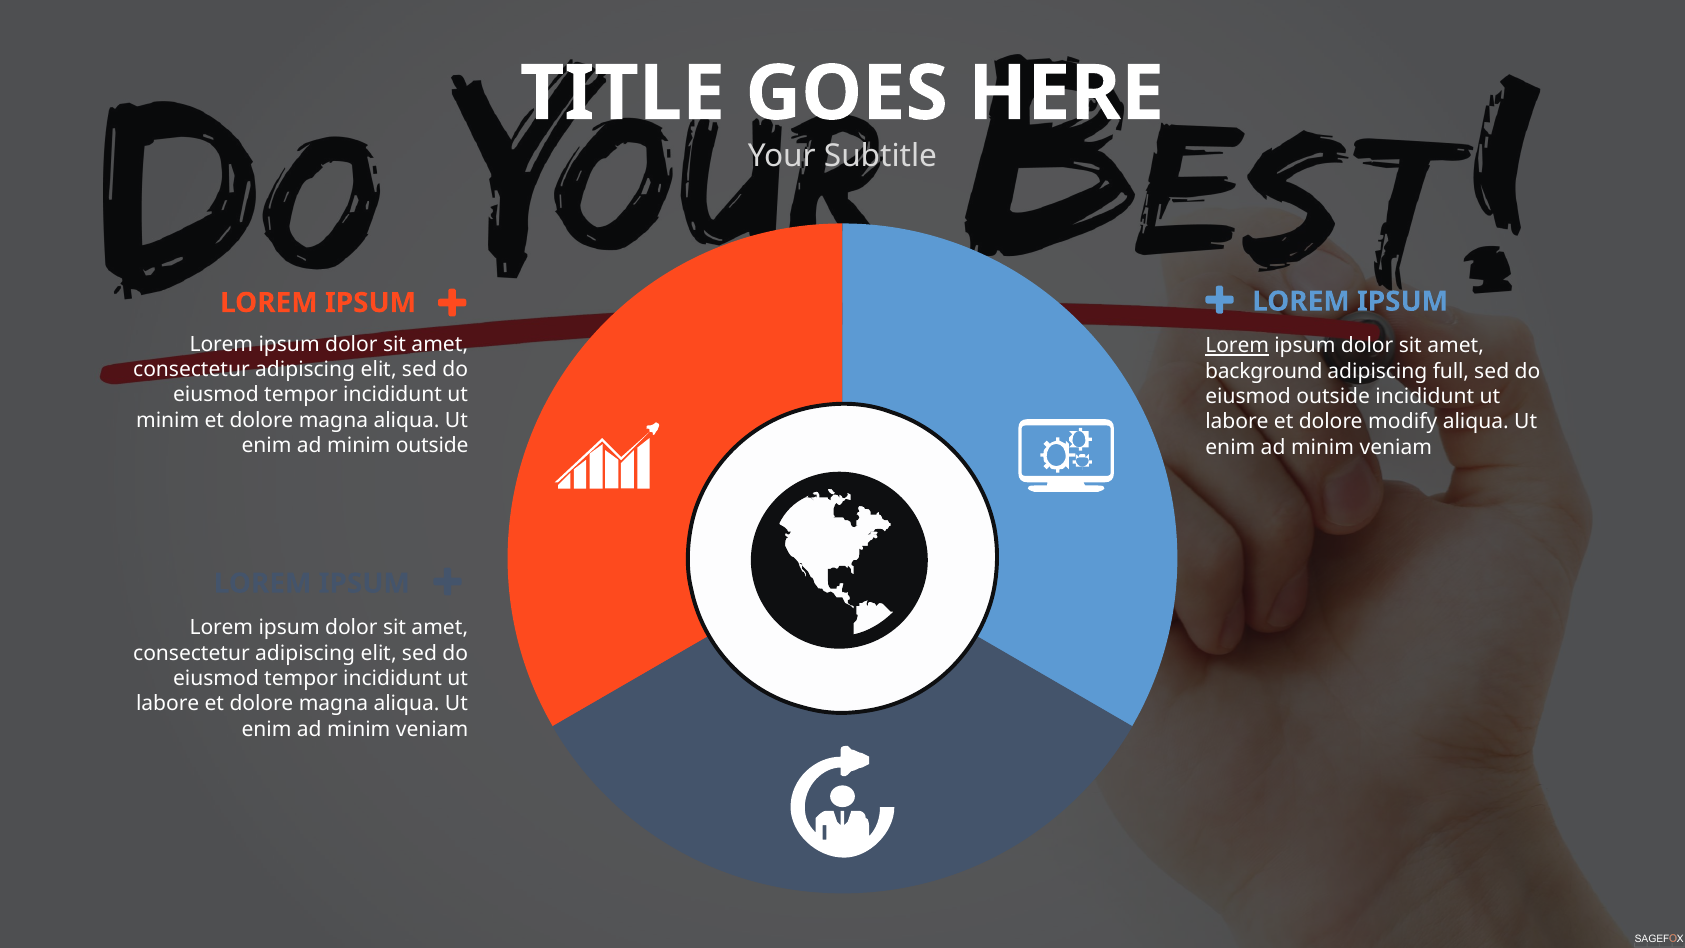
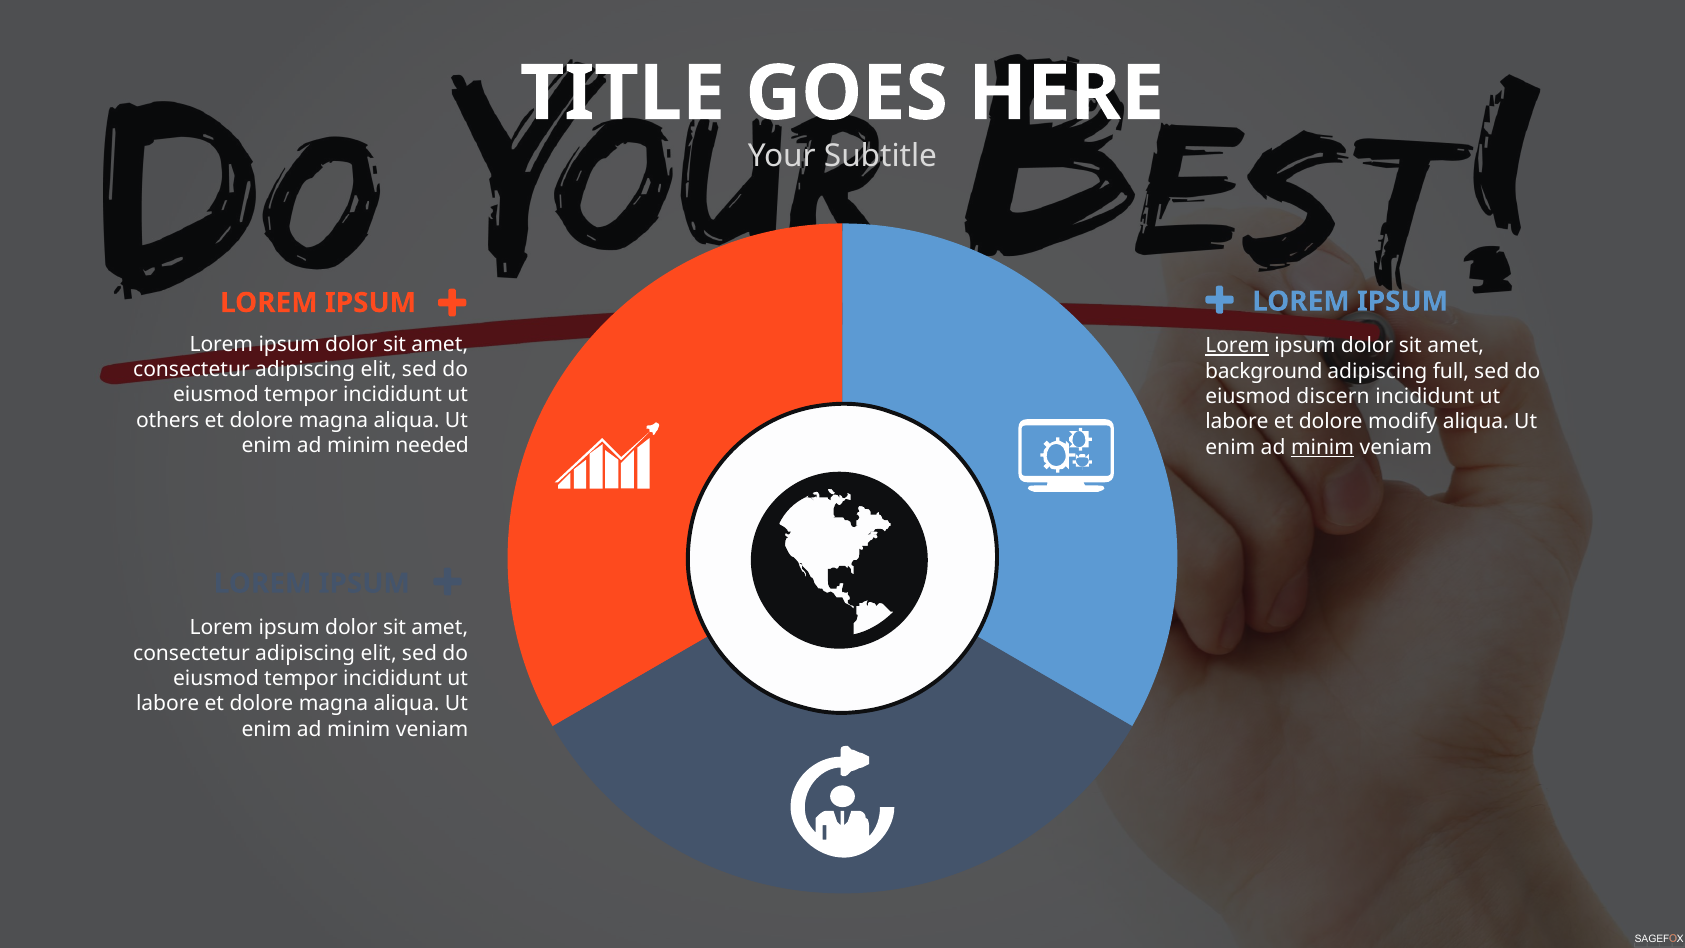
eiusmod outside: outside -> discern (1333, 397)
minim: minim -> others (168, 420)
minim outside: outside -> needed (432, 446)
minim underline: none -> present (1323, 447)
